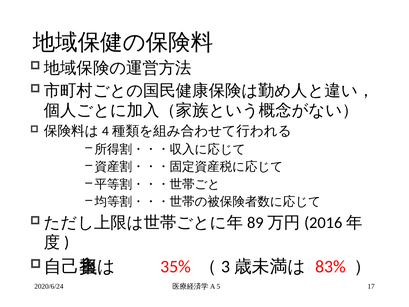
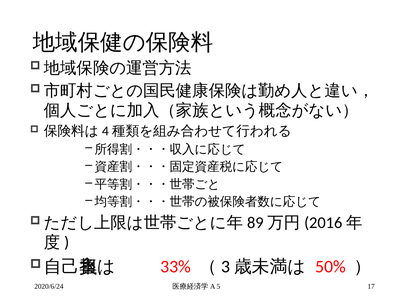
35%: 35% -> 33% (176, 266)
83%: 83% -> 50% (330, 266)
